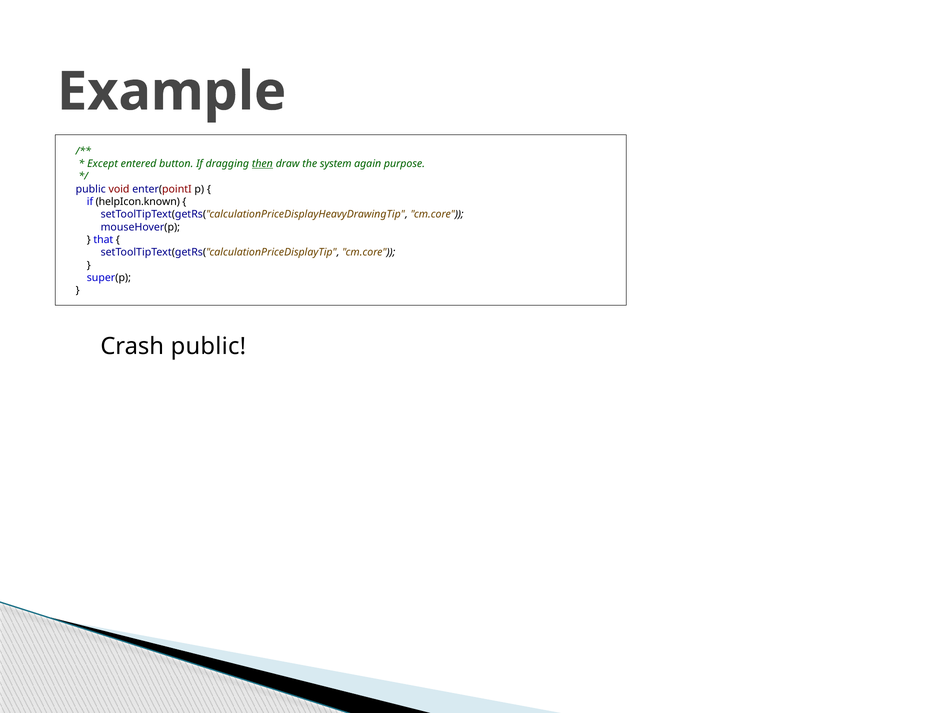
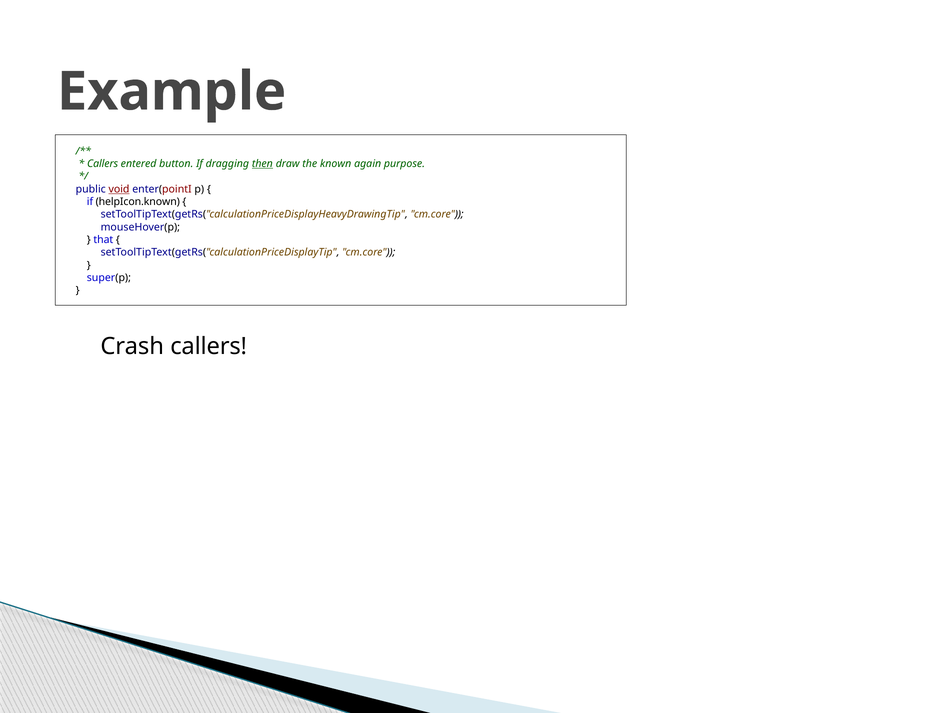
Except: Except -> Callers (103, 164)
system: system -> known (336, 164)
void underline: none -> present (119, 189)
Crash public: public -> callers (209, 347)
